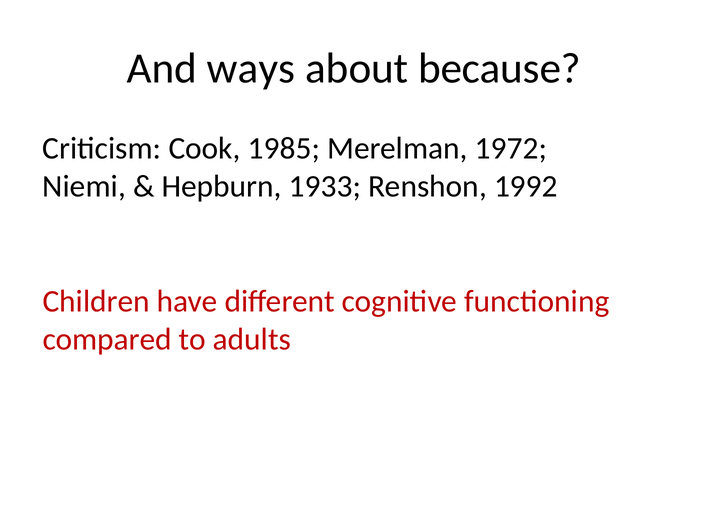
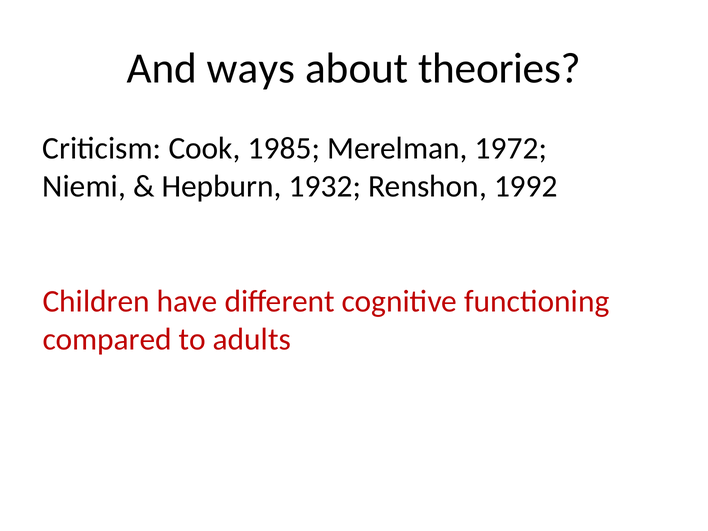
because: because -> theories (500, 69)
1933: 1933 -> 1932 (325, 186)
